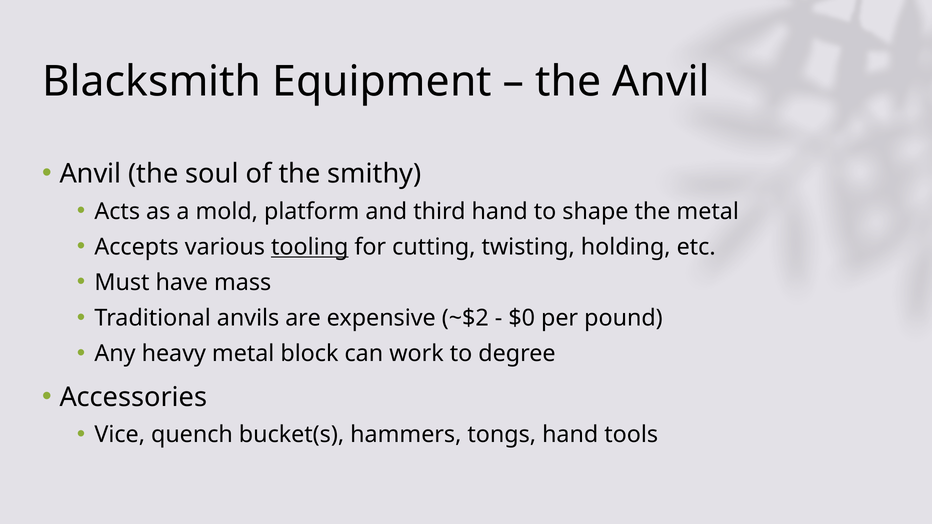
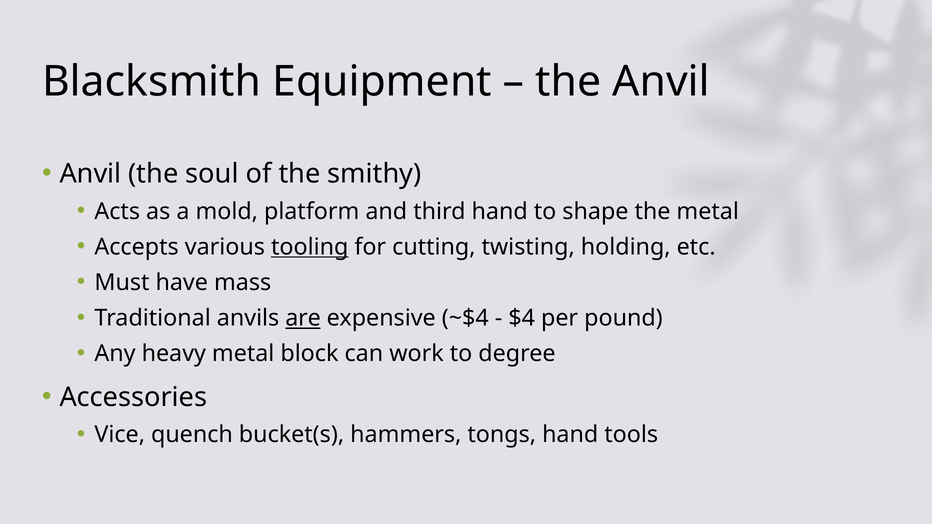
are underline: none -> present (303, 318)
~$2: ~$2 -> ~$4 (465, 318)
$0: $0 -> $4 (522, 318)
